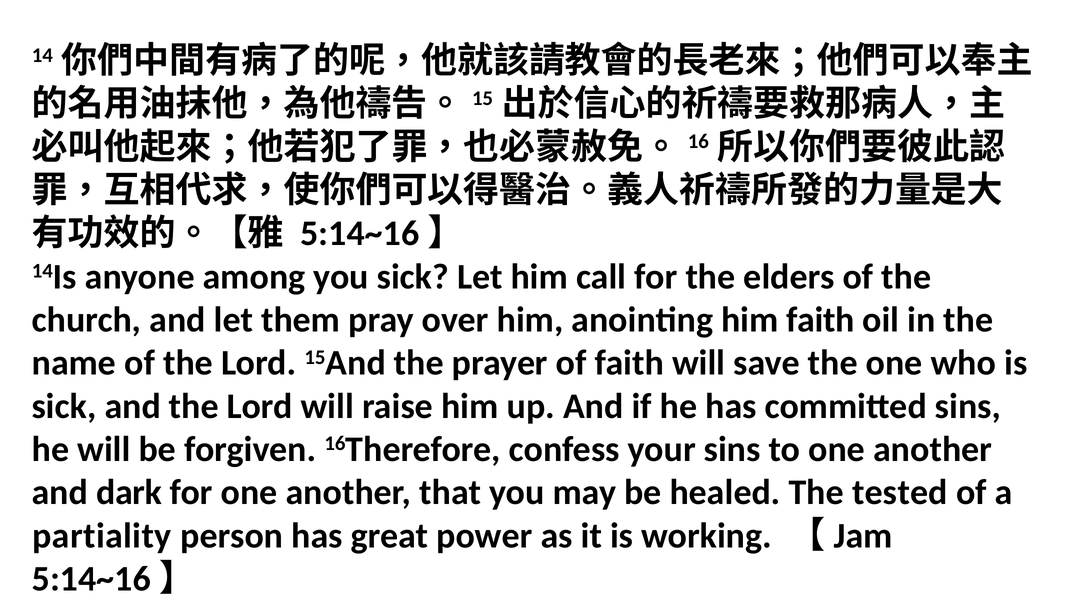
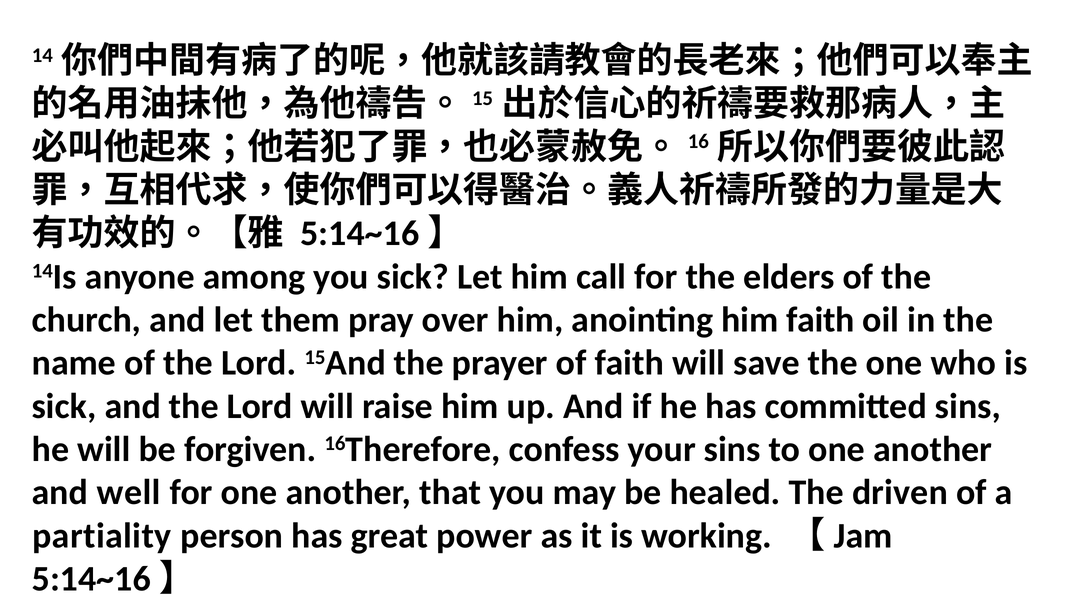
dark: dark -> well (129, 493)
tested: tested -> driven (900, 493)
